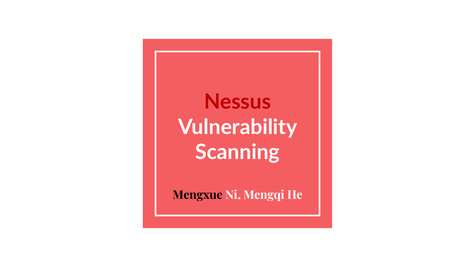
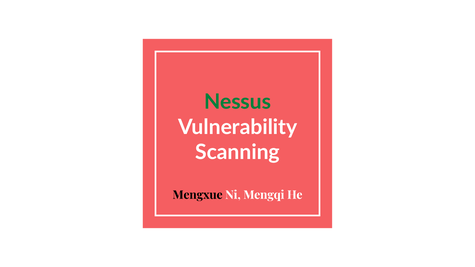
Nessus colour: red -> green (237, 102)
